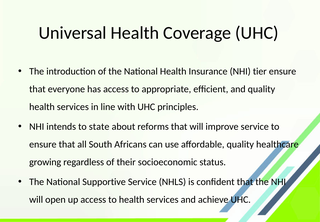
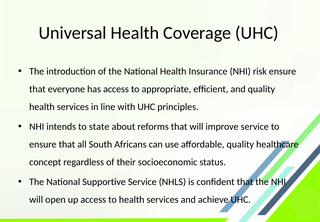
tier: tier -> risk (260, 71)
growing: growing -> concept (45, 162)
